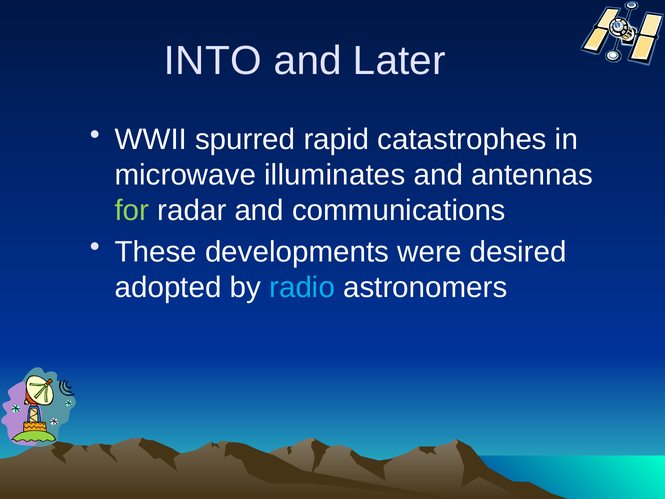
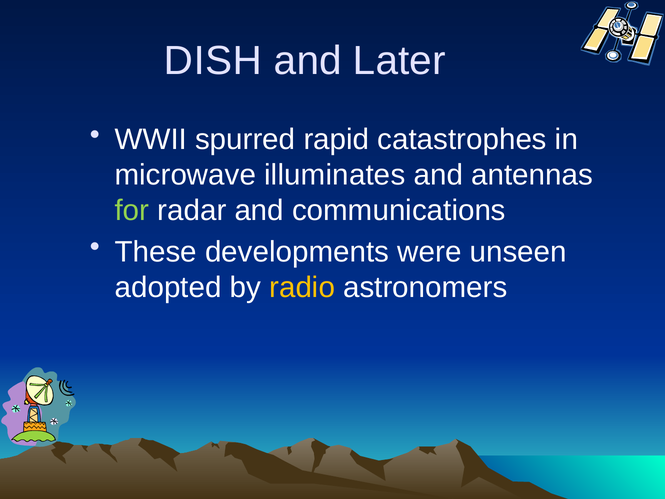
INTO: INTO -> DISH (213, 61)
desired: desired -> unseen (518, 252)
radio colour: light blue -> yellow (302, 287)
